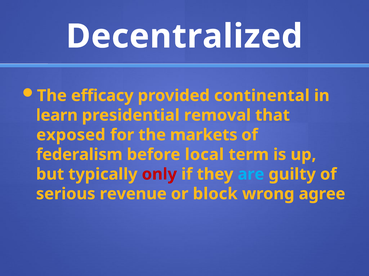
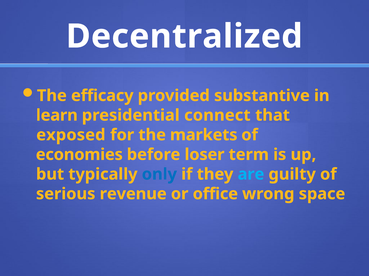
continental: continental -> substantive (262, 96)
removal: removal -> connect (217, 116)
federalism: federalism -> economies (79, 155)
local: local -> loser (205, 155)
only colour: red -> blue (159, 175)
block: block -> office (215, 194)
agree: agree -> space (322, 194)
